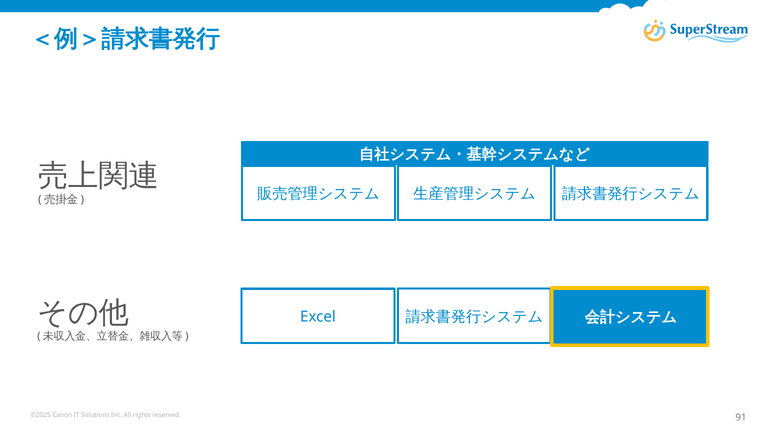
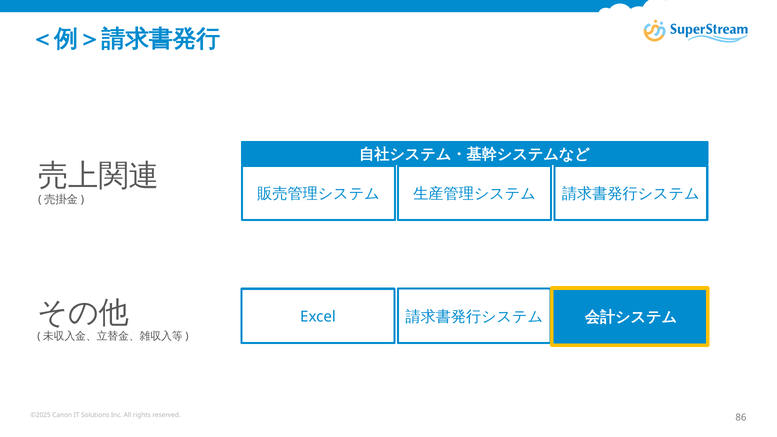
91: 91 -> 86 (741, 418)
